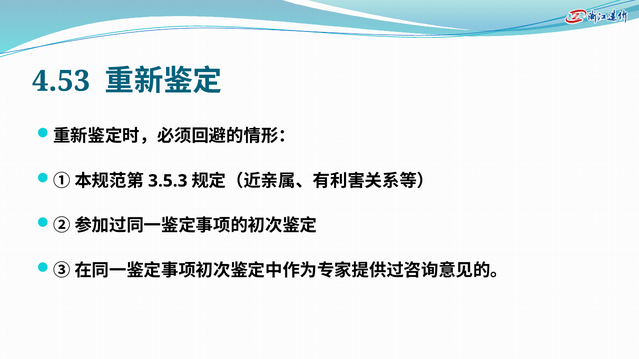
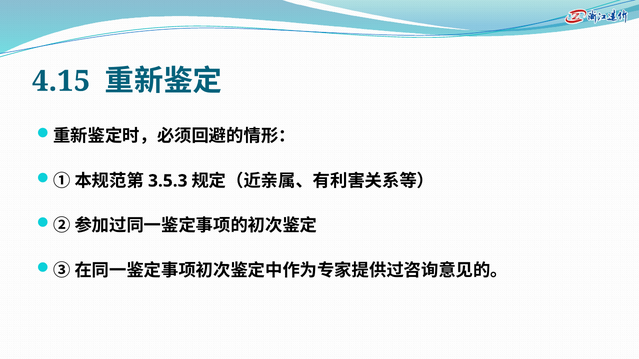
4.53: 4.53 -> 4.15 (61, 81)
